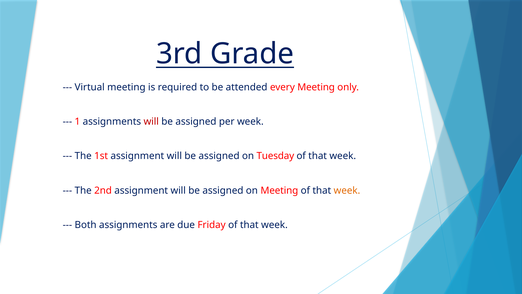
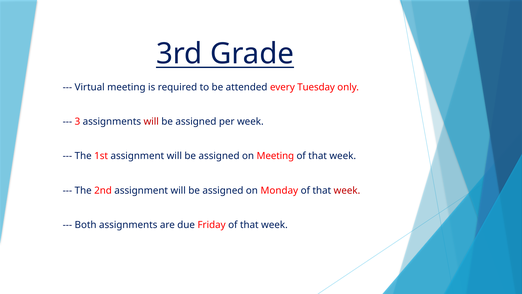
every Meeting: Meeting -> Tuesday (316, 87)
1: 1 -> 3 (77, 121)
on Tuesday: Tuesday -> Meeting (275, 156)
on Meeting: Meeting -> Monday (279, 190)
week colour: orange -> red (347, 190)
